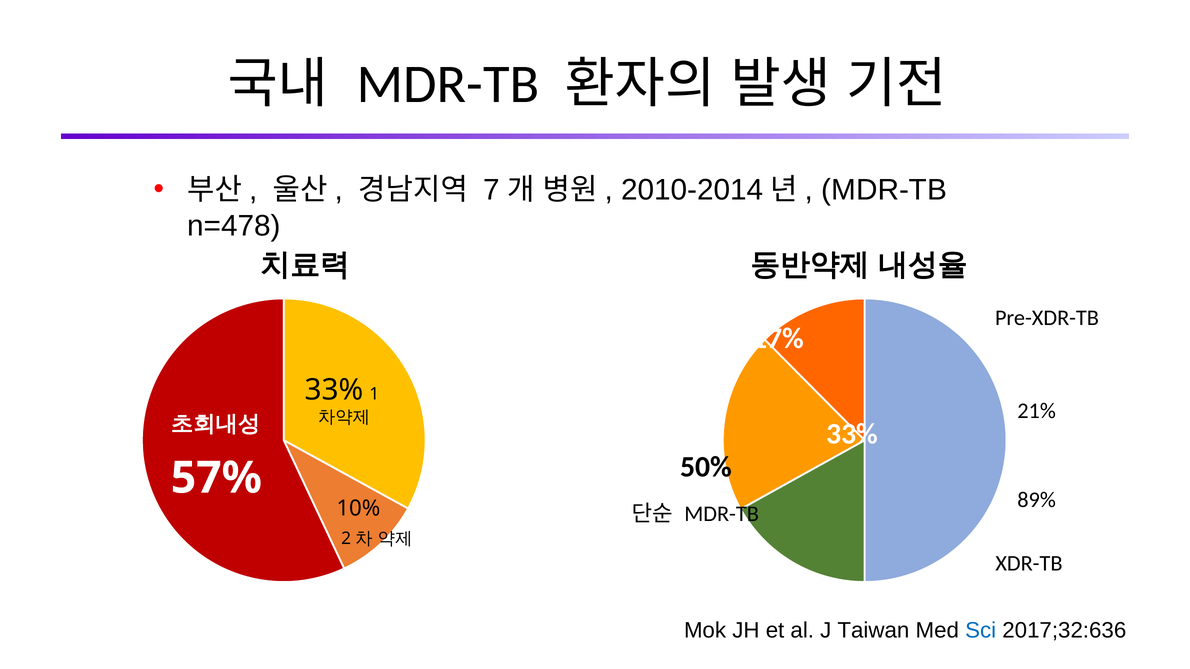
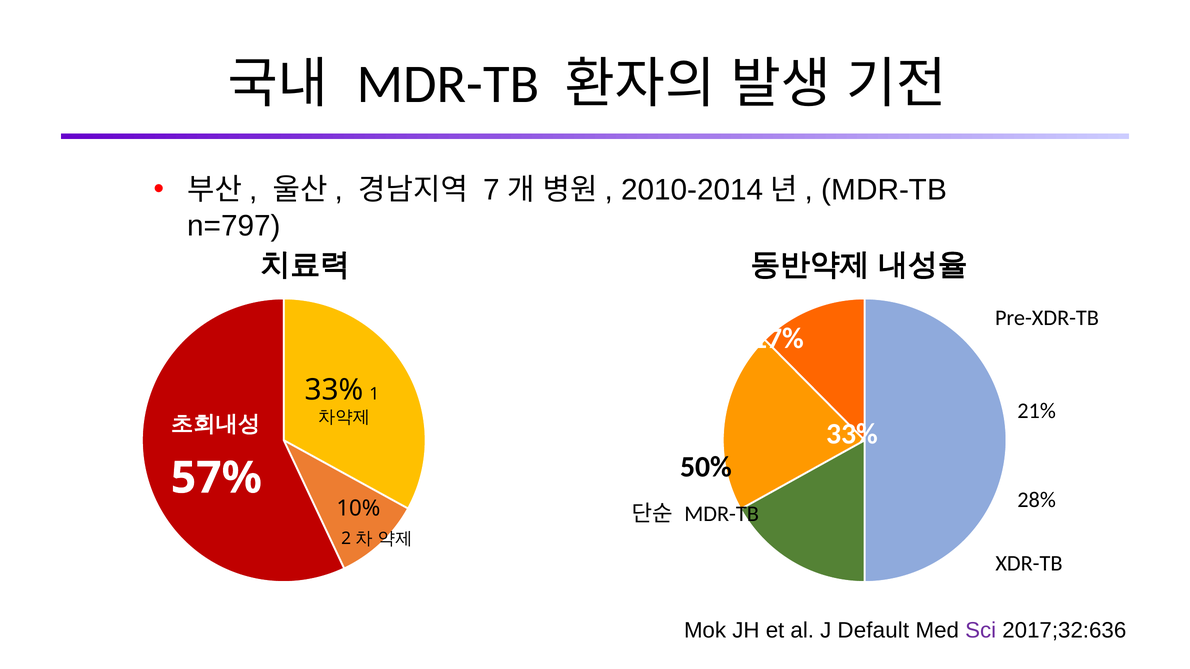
n=478: n=478 -> n=797 (234, 226)
89%: 89% -> 28% (1037, 500)
Taiwan: Taiwan -> Default (873, 631)
Sci colour: blue -> purple (981, 631)
